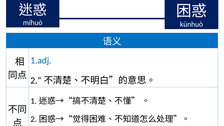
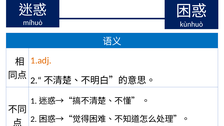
1.adj colour: blue -> orange (41, 60)
